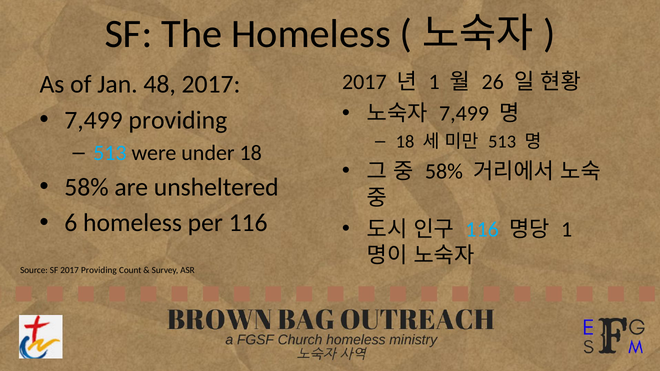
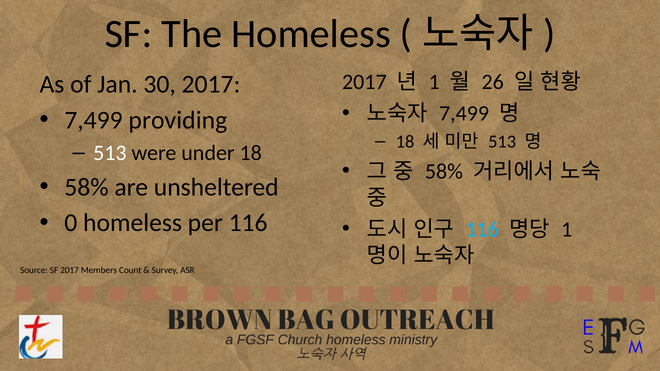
48: 48 -> 30 (160, 85)
513 colour: light blue -> white (110, 153)
6: 6 -> 0 (71, 223)
2017 Providing: Providing -> Members (99, 270)
